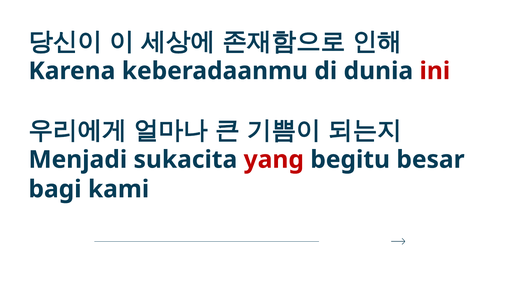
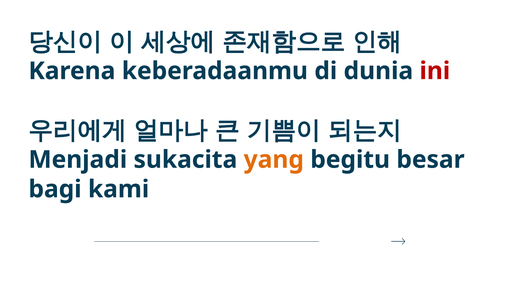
yang colour: red -> orange (274, 159)
